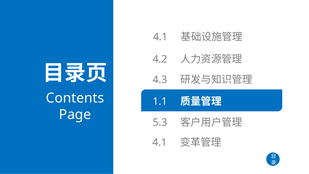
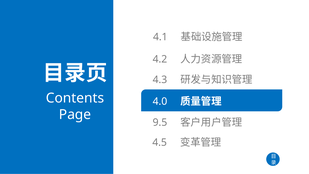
1.1: 1.1 -> 4.0 (160, 101)
5.3: 5.3 -> 9.5 (160, 122)
4.1: 4.1 -> 4.5 (160, 142)
